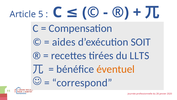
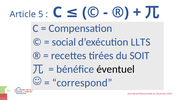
aides: aides -> social (64, 42)
SOIT: SOIT -> LLTS (141, 42)
LLTS: LLTS -> SOIT (140, 55)
éventuel colour: orange -> black (116, 69)
